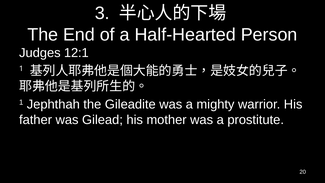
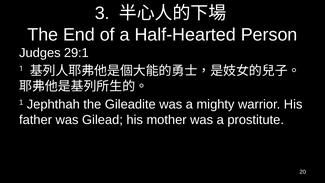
12:1: 12:1 -> 29:1 (76, 53)
